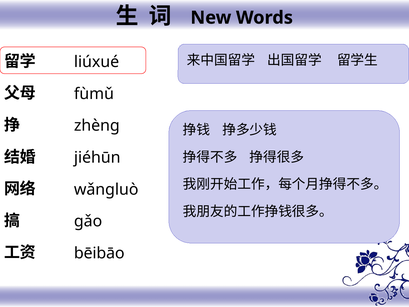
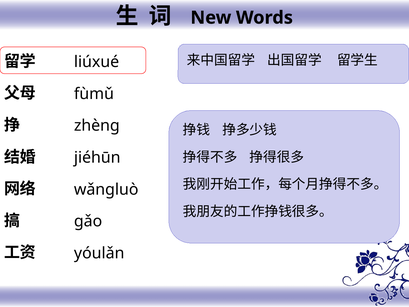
bēibāo: bēibāo -> yóulǎn (99, 253)
